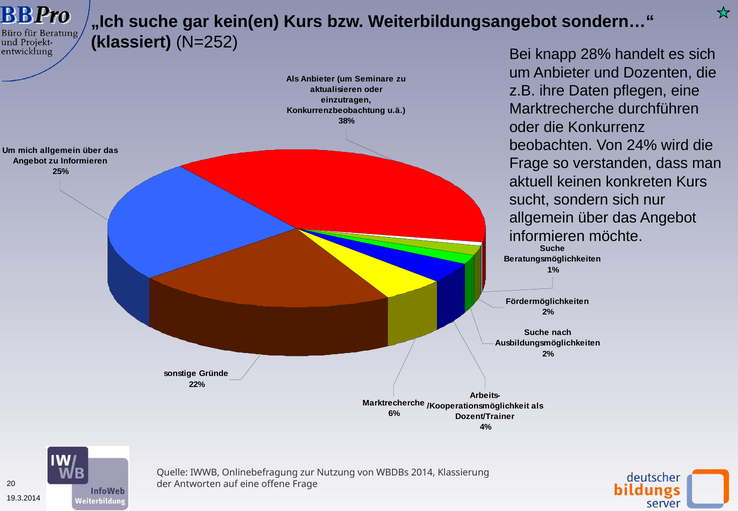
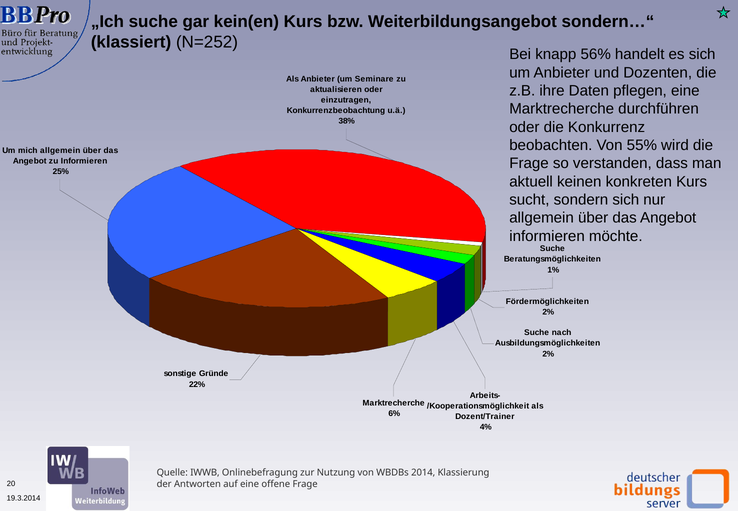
28%: 28% -> 56% (596, 54)
24%: 24% -> 55% (642, 145)
